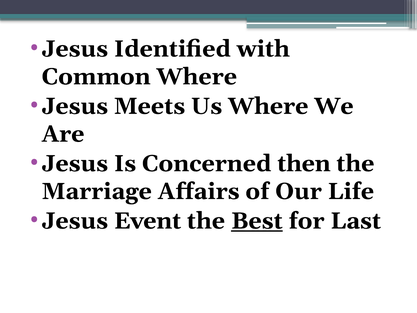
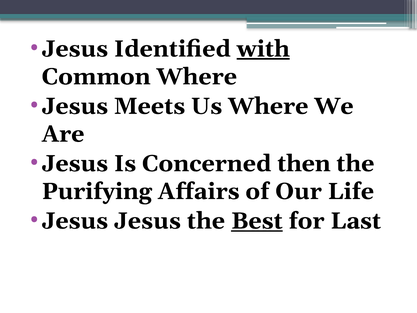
with underline: none -> present (263, 49)
Marriage: Marriage -> Purifying (97, 191)
Jesus Event: Event -> Jesus (147, 221)
